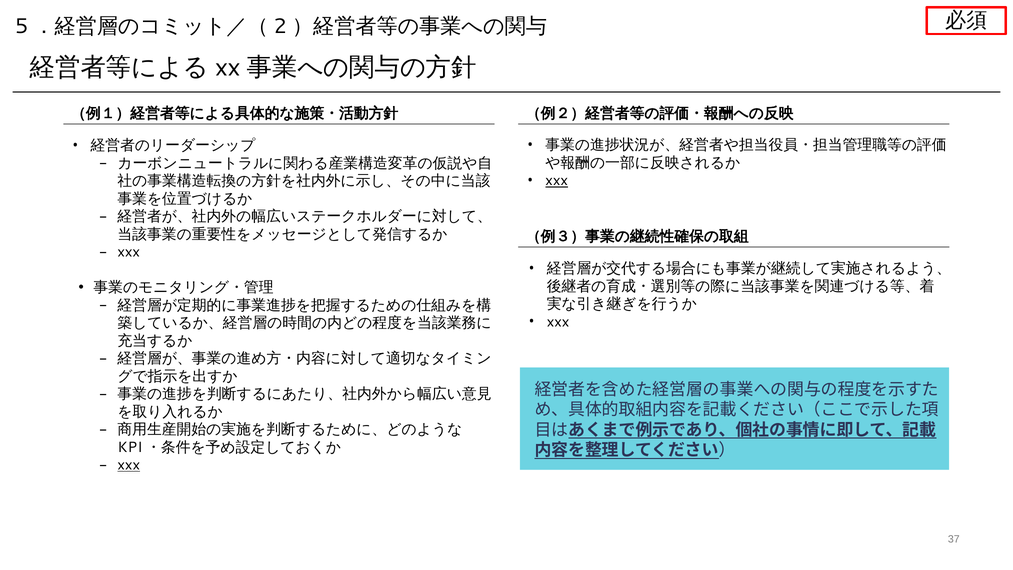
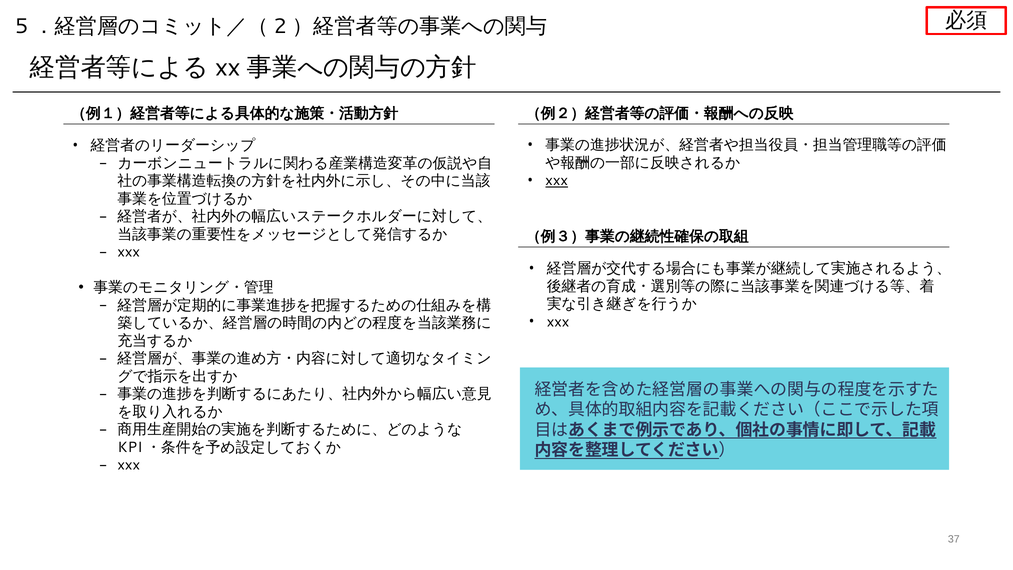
xxx underline: present -> none (129, 465)
